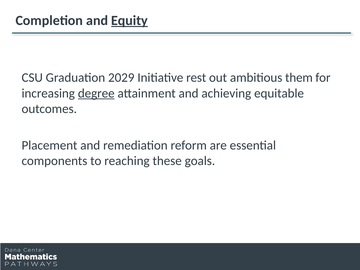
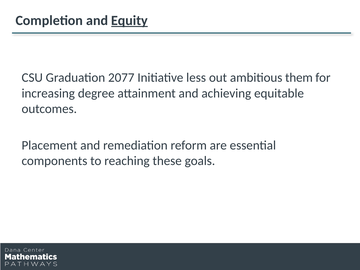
2029: 2029 -> 2077 (121, 78)
rest: rest -> less (196, 78)
degree underline: present -> none (96, 93)
